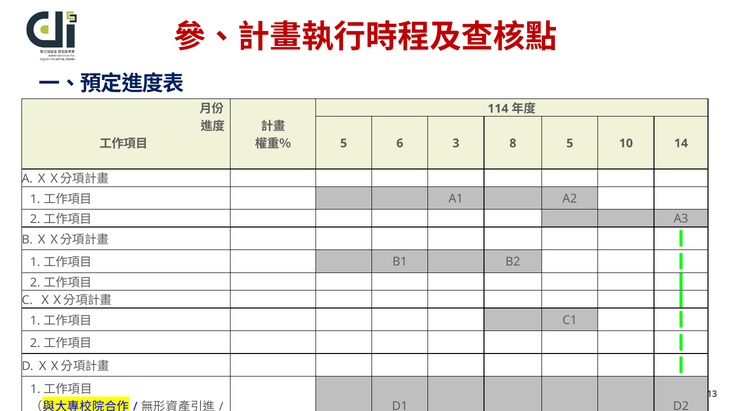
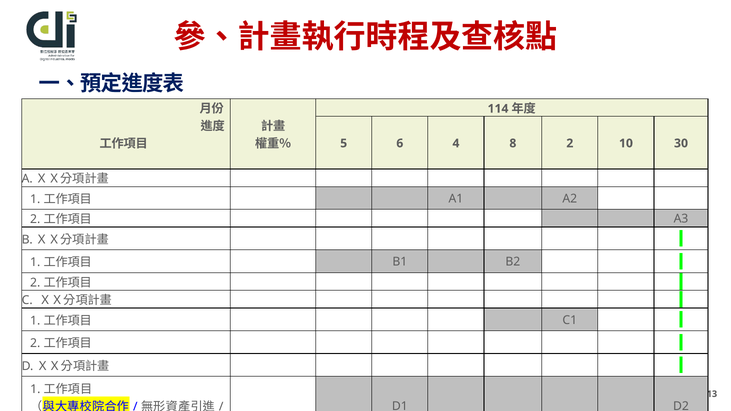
3: 3 -> 4 (456, 143)
8 5: 5 -> 2 (570, 143)
14: 14 -> 30 (681, 143)
